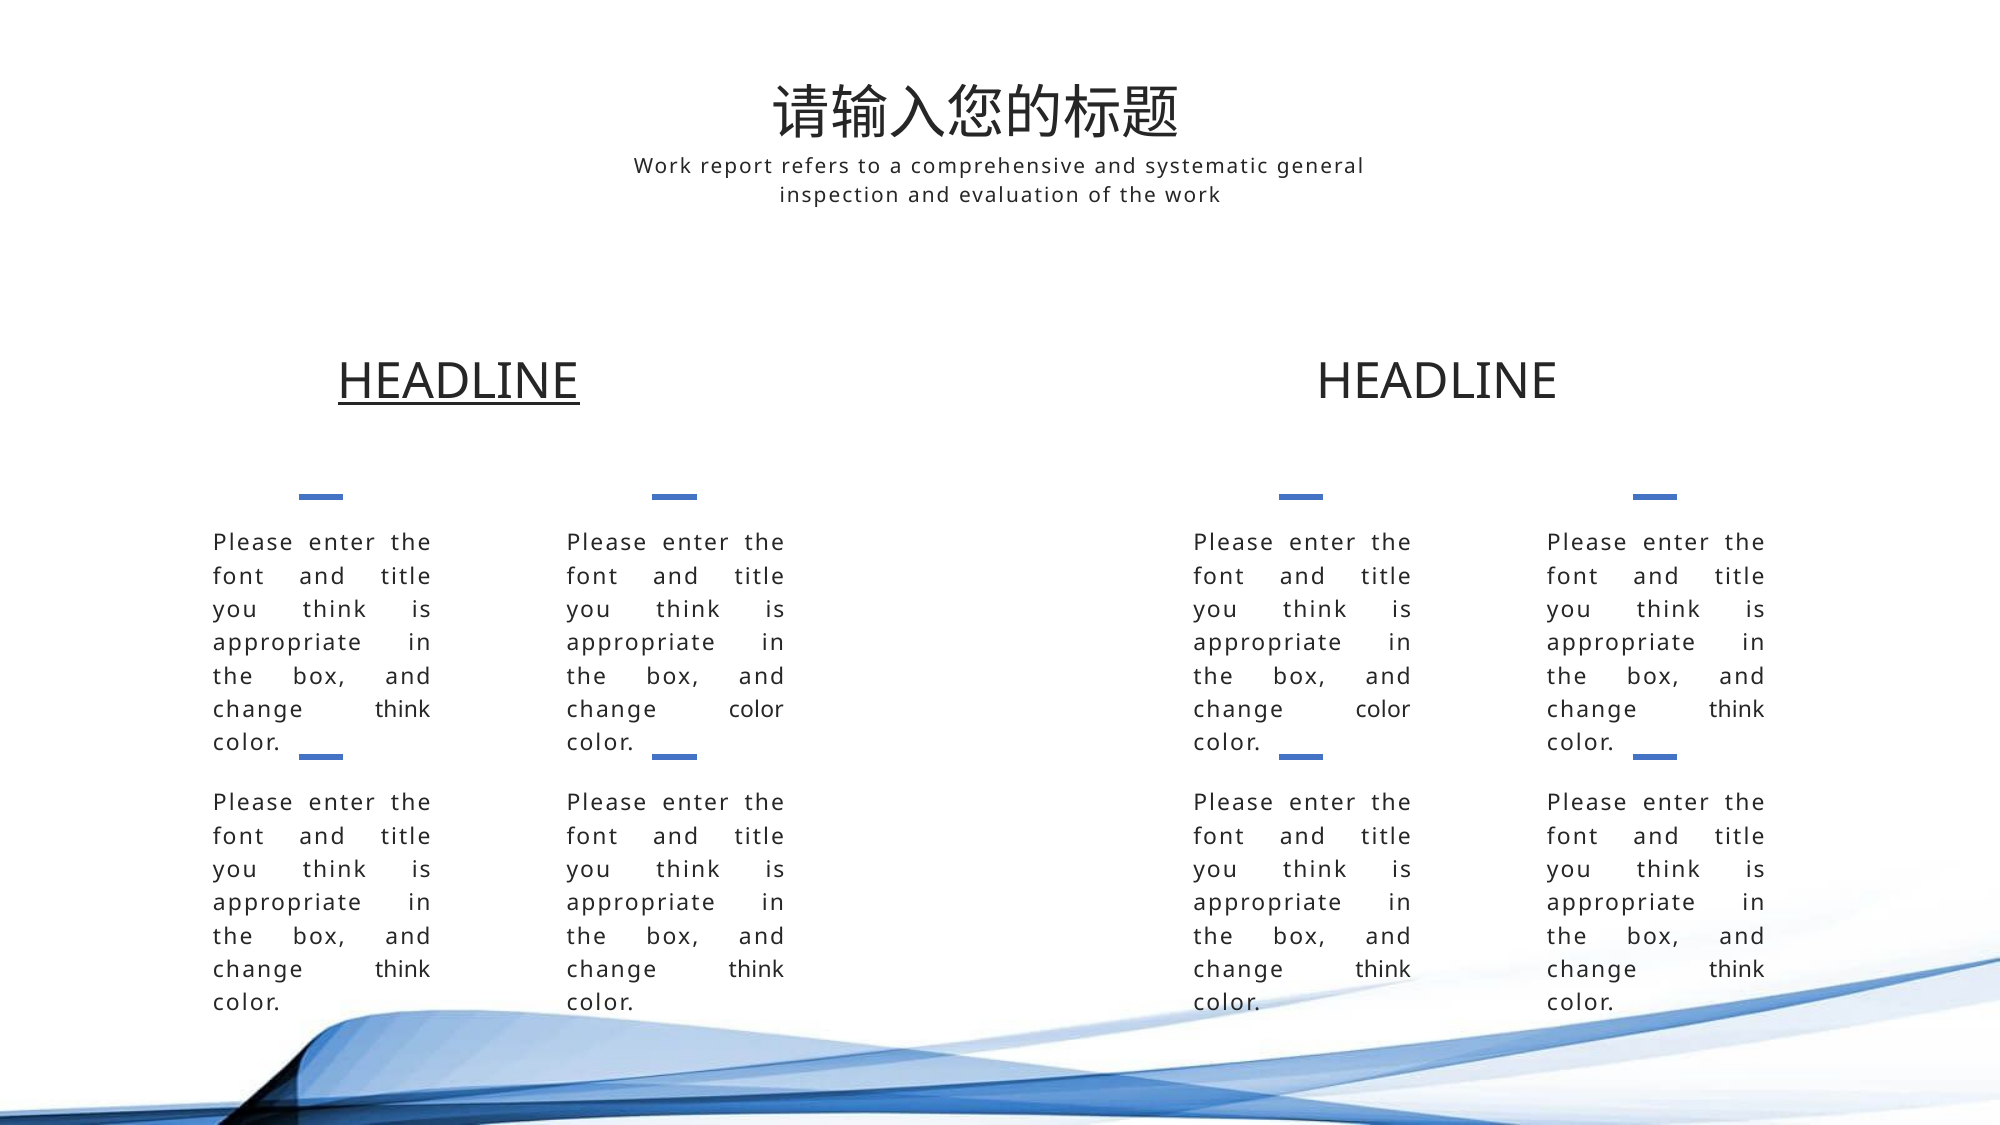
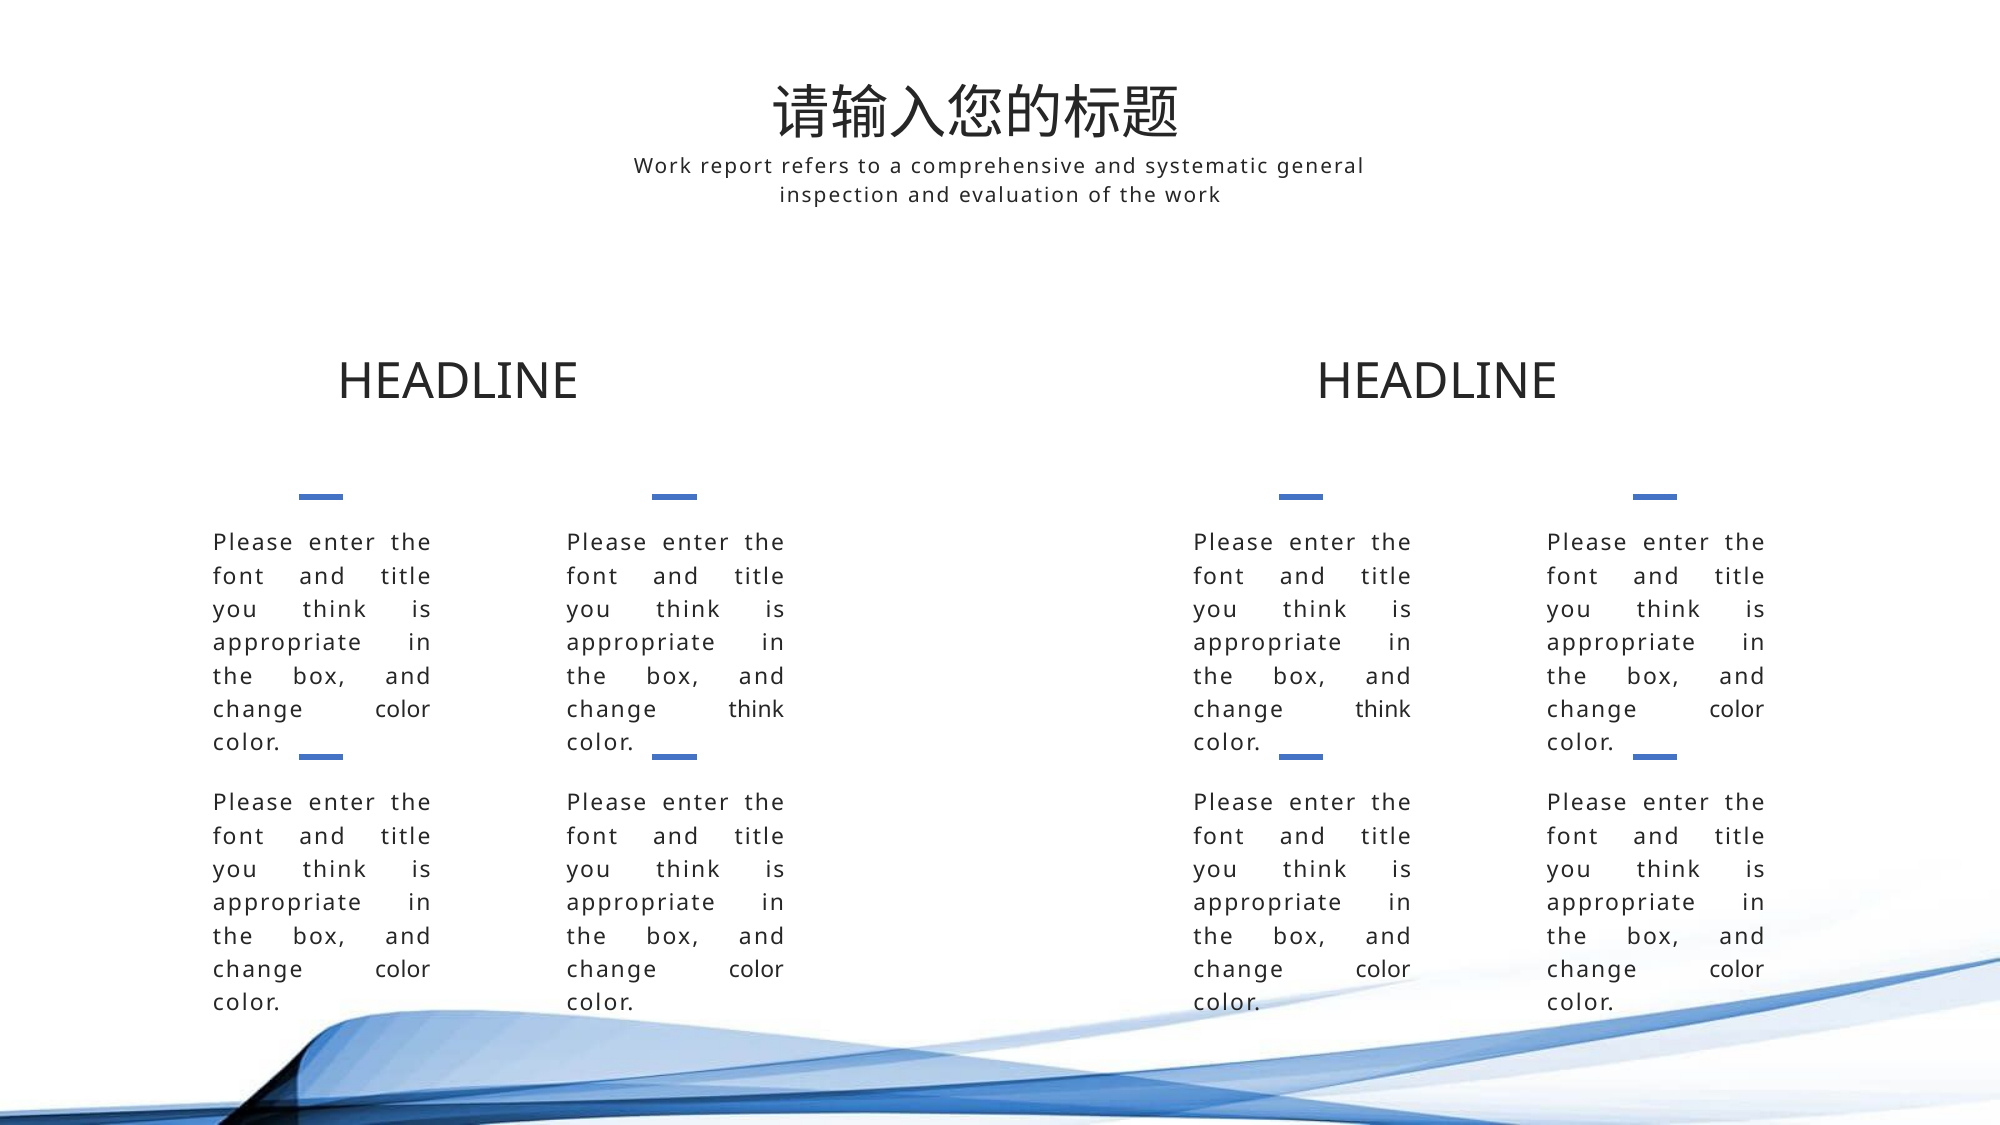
HEADLINE underline: present -> none (459, 382)
think: think -> color (403, 710)
color: color -> think (756, 710)
color: color -> think (1383, 710)
think: think -> color (1737, 710)
think: think -> color (403, 970)
think: think -> color (756, 970)
think: think -> color (1383, 970)
think: think -> color (1737, 970)
